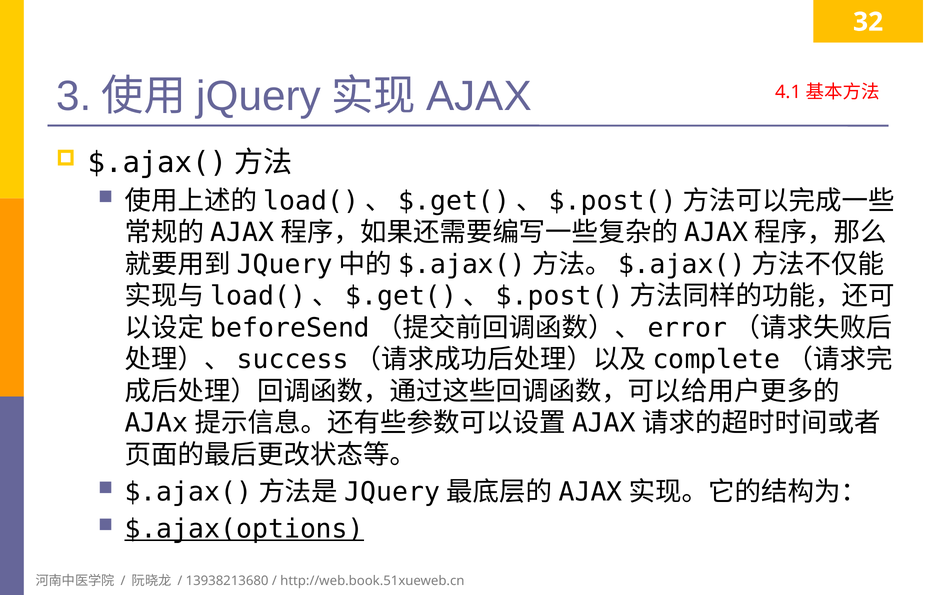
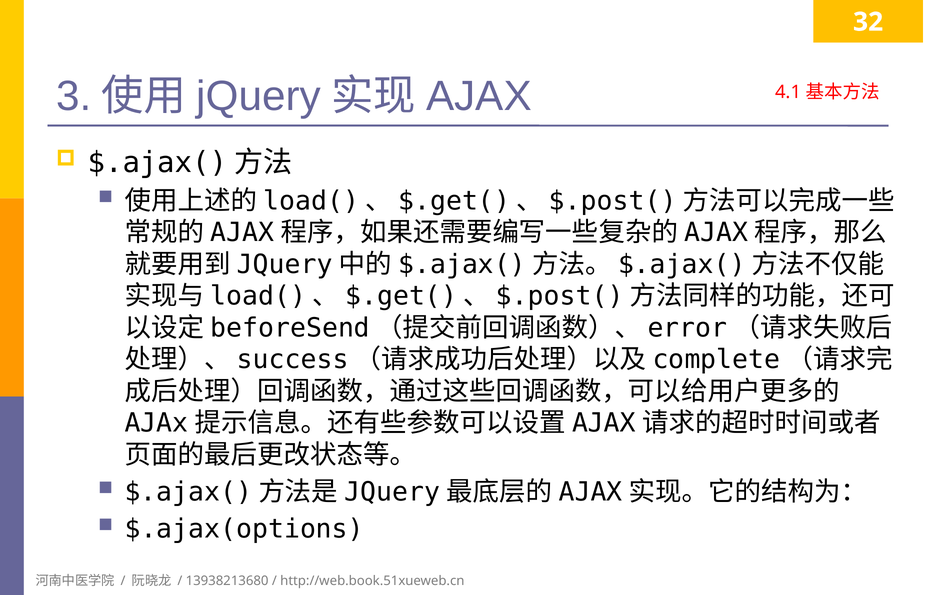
$.ajax(options underline: present -> none (244, 529)
